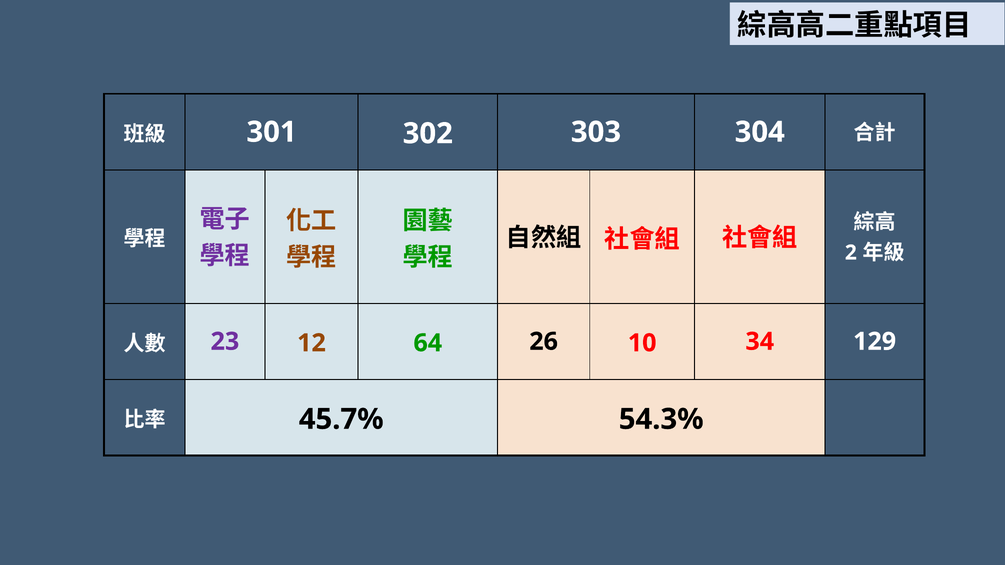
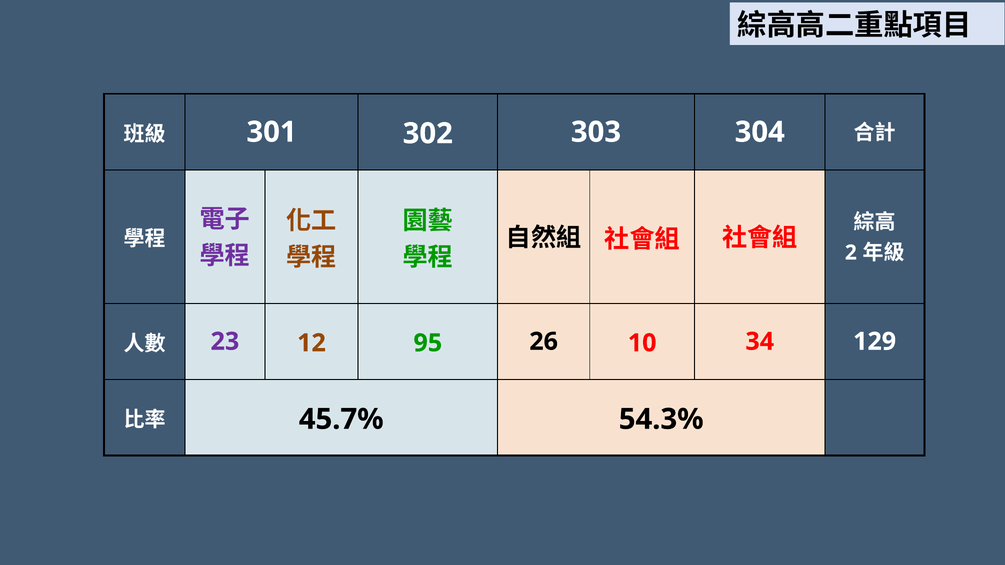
64: 64 -> 95 (428, 343)
